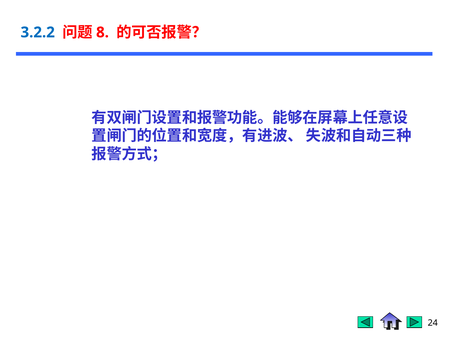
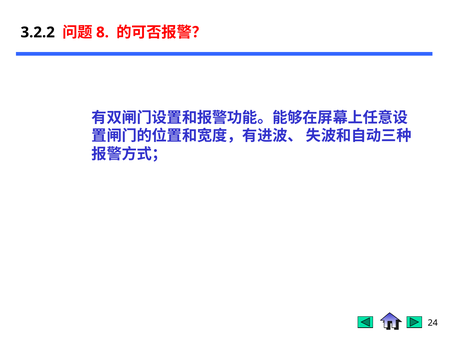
3.2.2 colour: blue -> black (38, 32)
